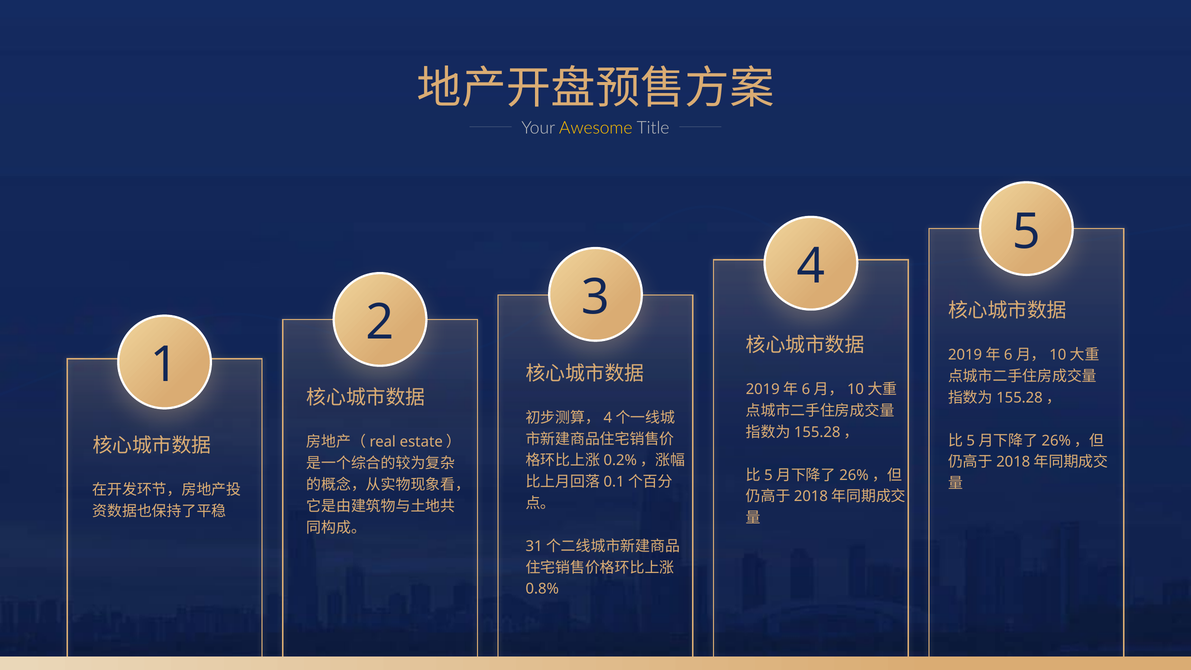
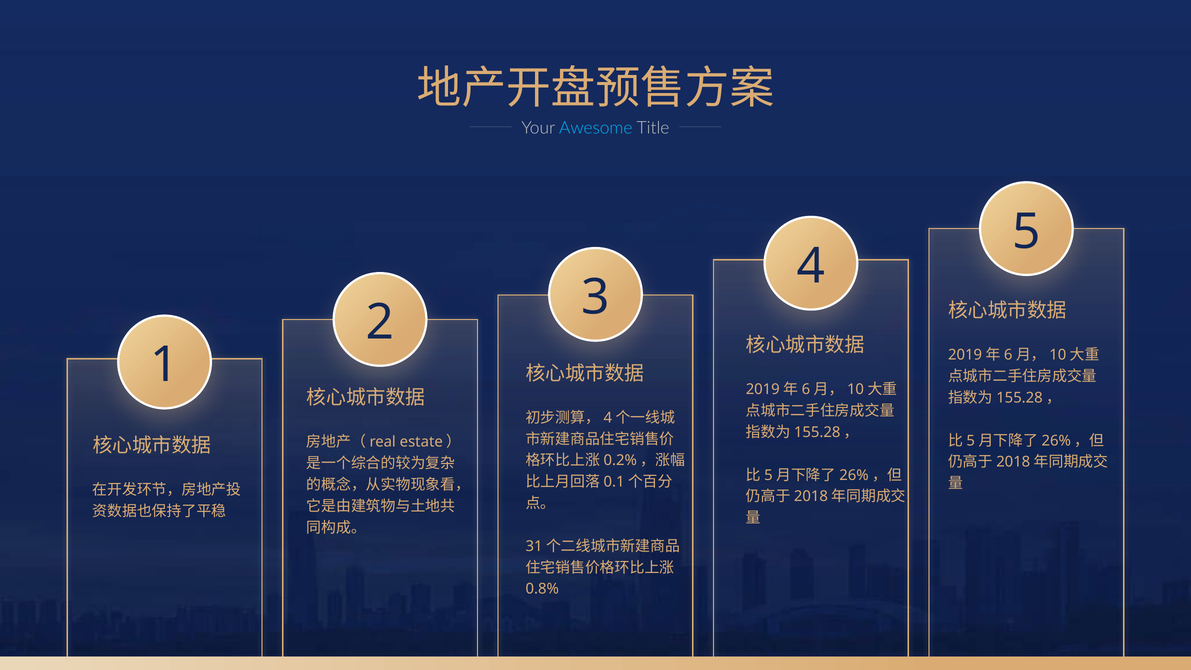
Awesome colour: yellow -> light blue (596, 128)
